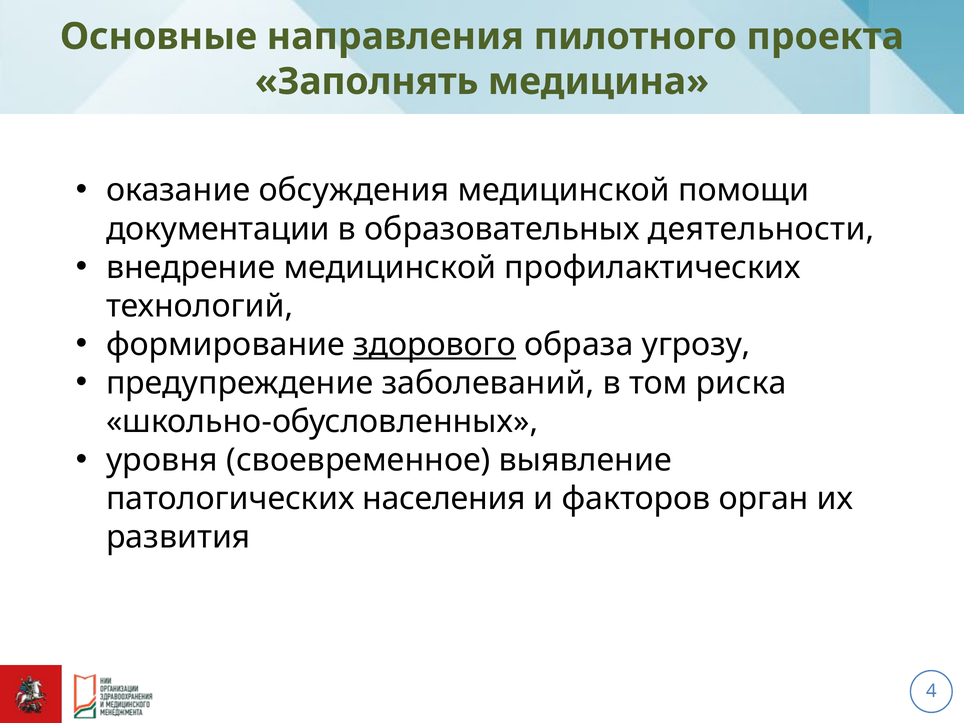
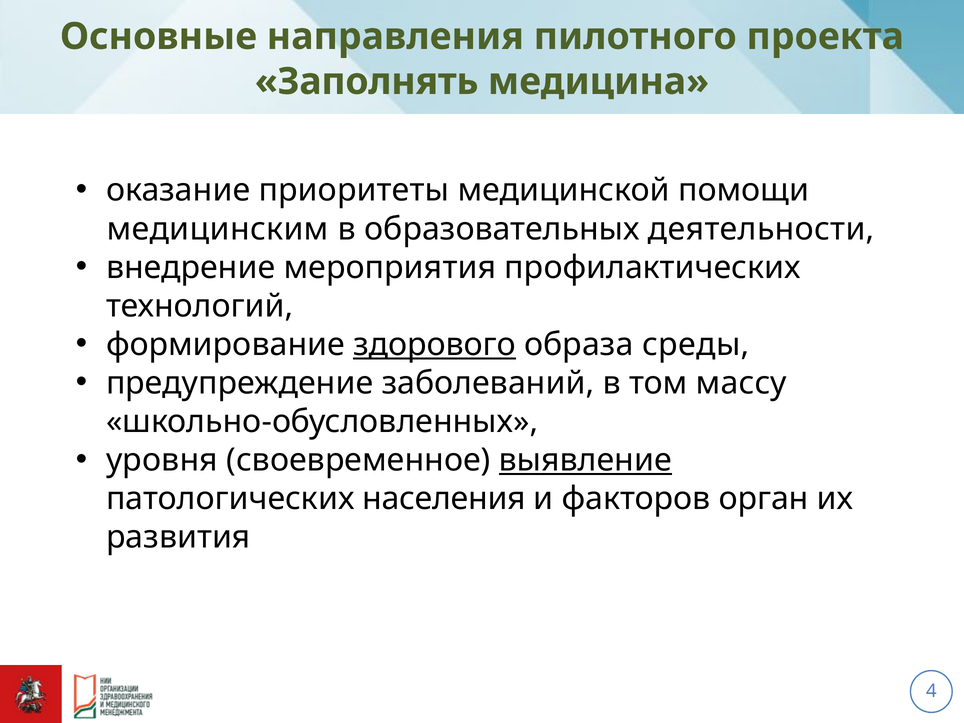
обсуждения: обсуждения -> приоритеты (354, 190)
документации: документации -> медицинским (218, 229)
внедрение медицинской: медицинской -> мероприятия (390, 267)
угрозу: угрозу -> среды (696, 345)
риска: риска -> массу (741, 383)
выявление underline: none -> present (585, 460)
